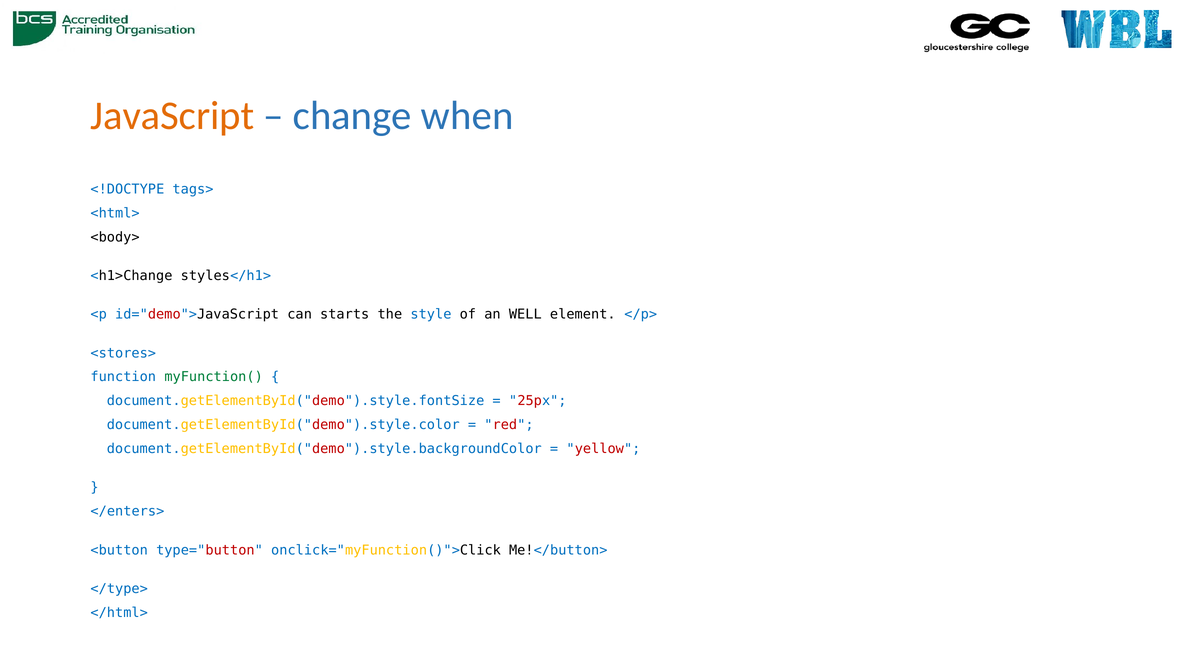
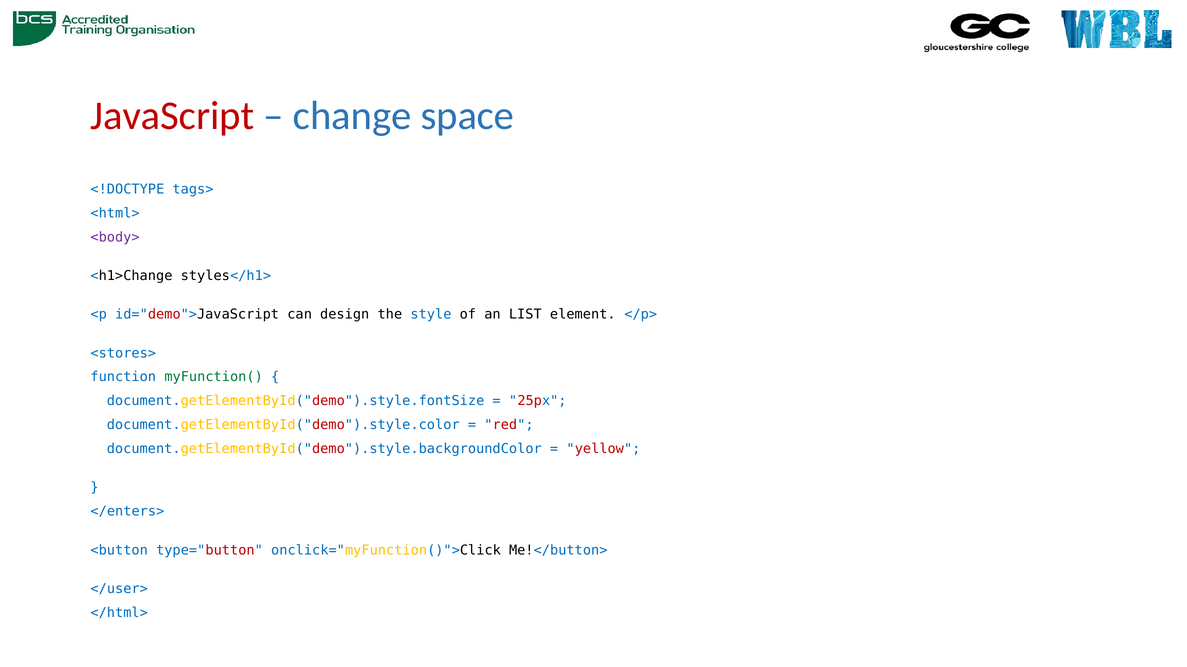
JavaScript colour: orange -> red (172, 116)
when: when -> space (467, 116)
<body> colour: black -> purple (115, 237)
starts: starts -> design (345, 315)
WELL: WELL -> LIST (525, 315)
</type>: </type> -> </user> (119, 589)
